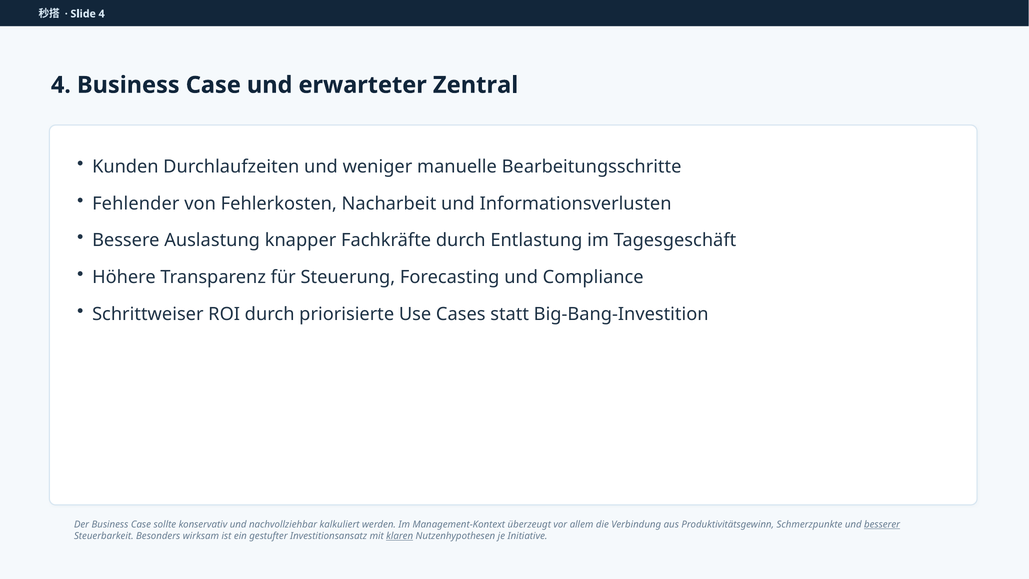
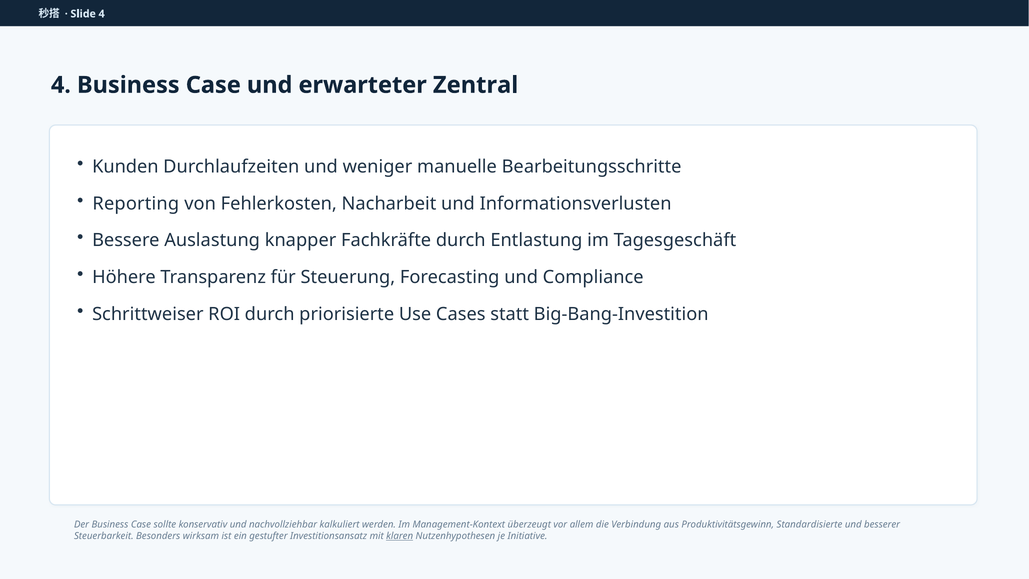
Fehlender: Fehlender -> Reporting (136, 203)
Schmerzpunkte: Schmerzpunkte -> Standardisierte (810, 524)
besserer underline: present -> none (882, 524)
